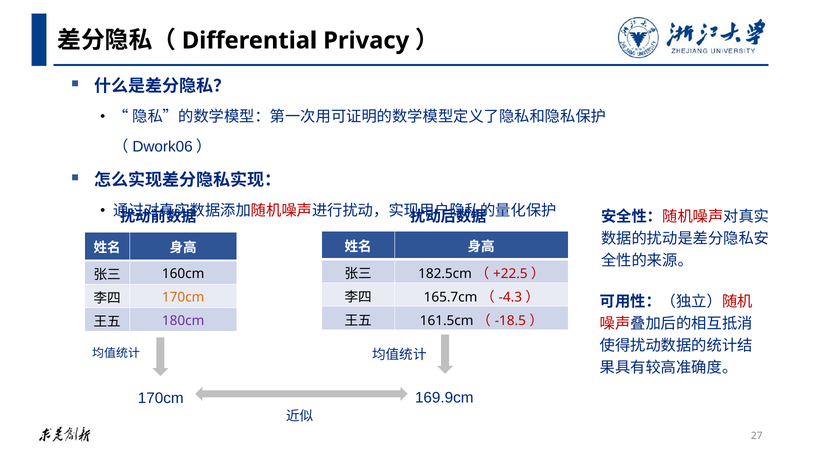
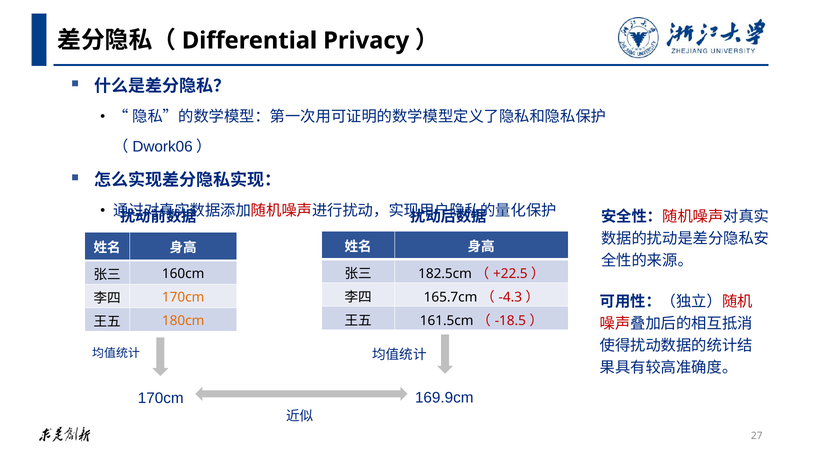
180cm colour: purple -> orange (183, 321)
